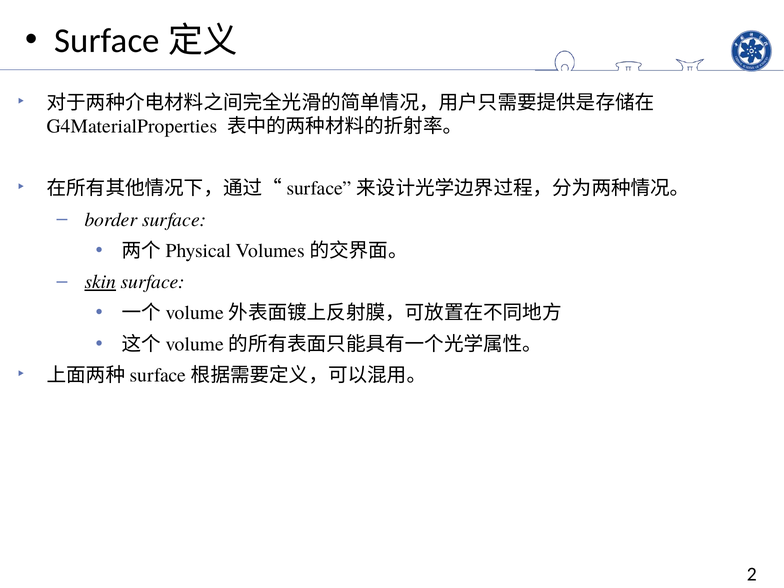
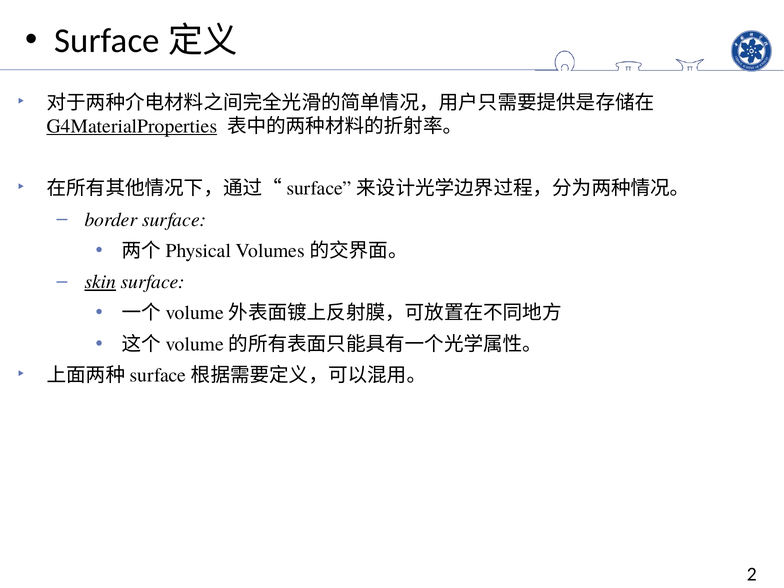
G4MaterialProperties underline: none -> present (132, 126)
